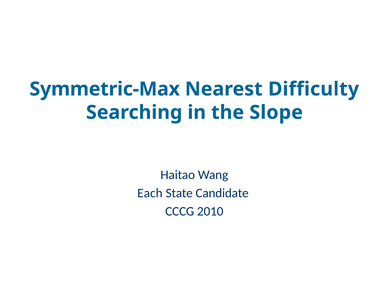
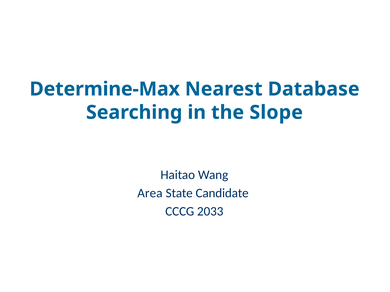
Symmetric-Max: Symmetric-Max -> Determine-Max (105, 89)
Difficulty: Difficulty -> Database (314, 89)
Each: Each -> Area (150, 193)
2010: 2010 -> 2033 (210, 212)
